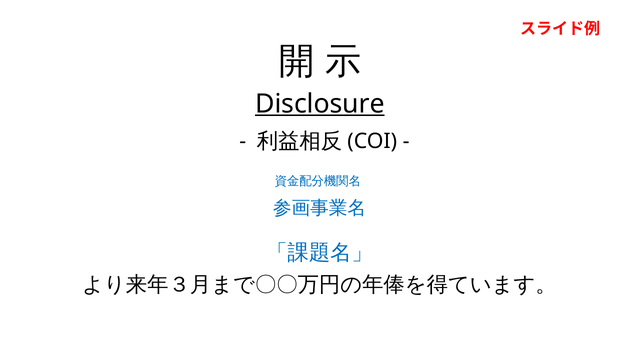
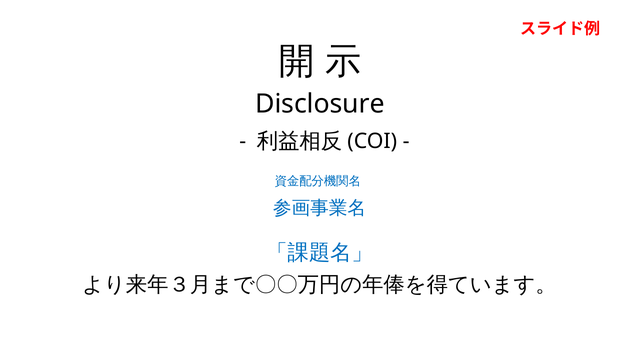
Disclosure underline: present -> none (320, 104)
